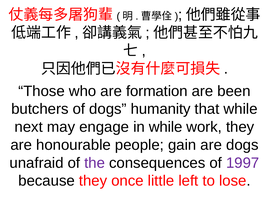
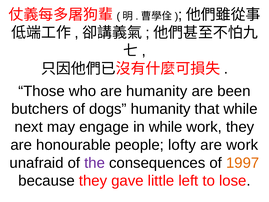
are formation: formation -> humanity (157, 91)
gain: gain -> lofty (182, 145)
are dogs: dogs -> work (242, 145)
1997 colour: purple -> orange (243, 163)
once: once -> gave (127, 181)
